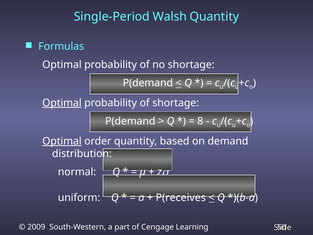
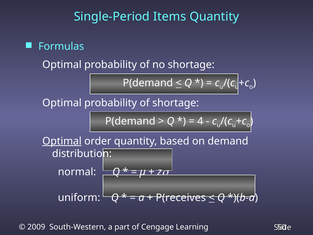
Walsh: Walsh -> Items (170, 17)
Optimal underline: present -> none (62, 103)
8: 8 -> 4 (200, 121)
